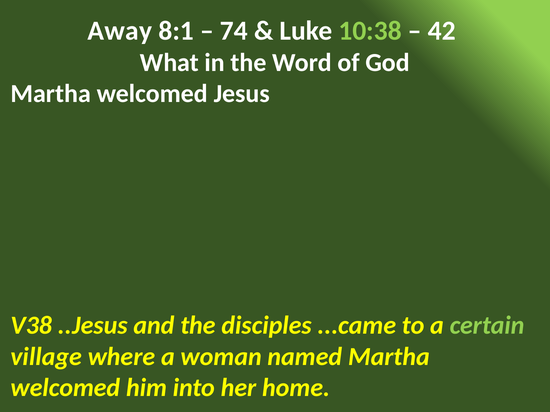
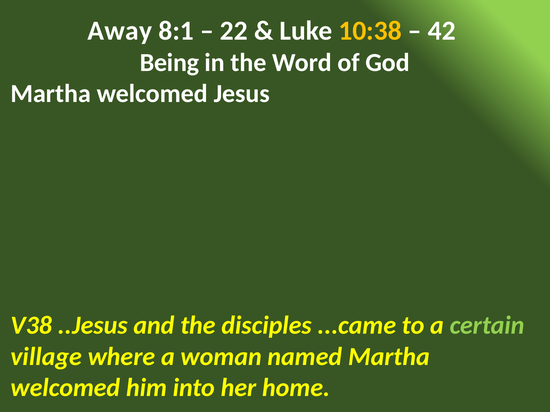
74: 74 -> 22 (234, 31)
10:38 colour: light green -> yellow (370, 31)
What: What -> Being (169, 63)
